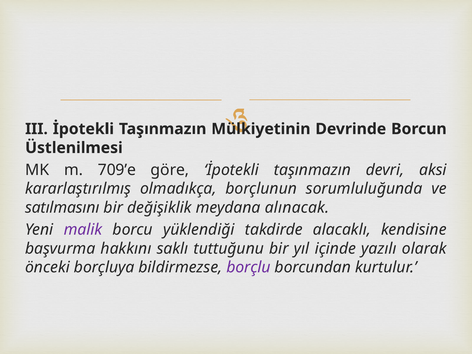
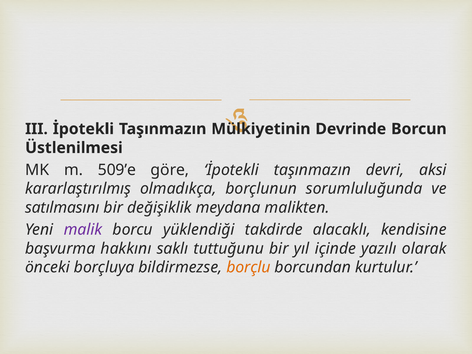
709’e: 709’e -> 509’e (117, 170)
alınacak: alınacak -> malikten (297, 208)
borçlu colour: purple -> orange (248, 267)
